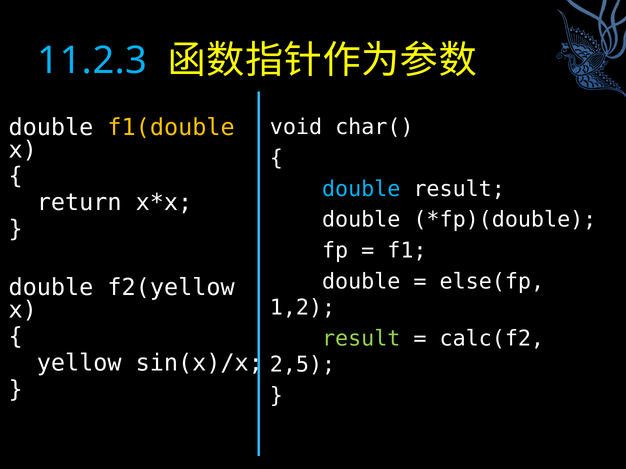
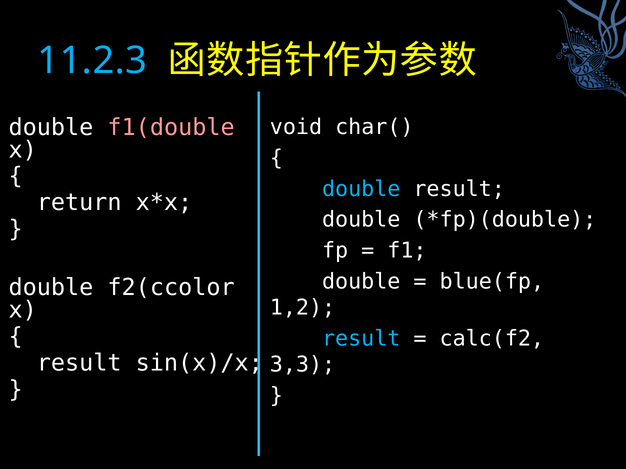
f1(double colour: yellow -> pink (171, 127)
else(fp: else(fp -> blue(fp (492, 282)
f2(yellow: f2(yellow -> f2(ccolor (171, 288)
result colour: light green -> light blue (361, 339)
yellow: yellow -> result (79, 363)
2,5: 2,5 -> 3,3 (303, 365)
